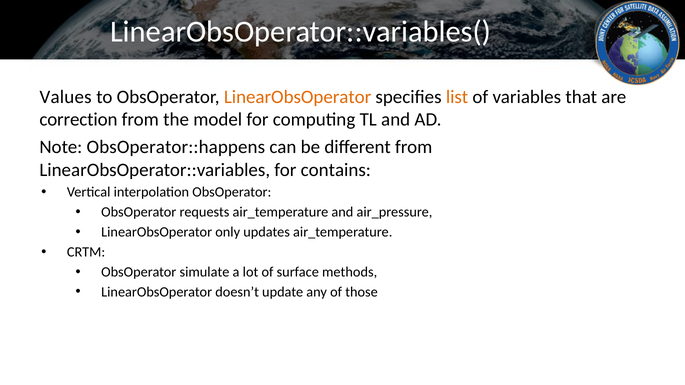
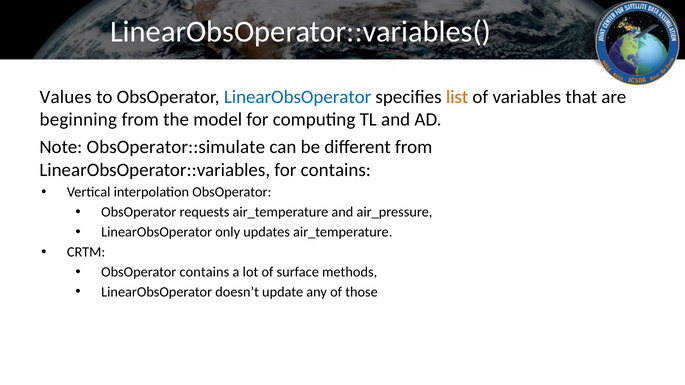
LinearObsOperator colour: orange -> blue (298, 97)
correction: correction -> beginning (78, 120)
ObsOperator::happens: ObsOperator::happens -> ObsOperator::simulate (176, 147)
ObsOperator simulate: simulate -> contains (204, 272)
